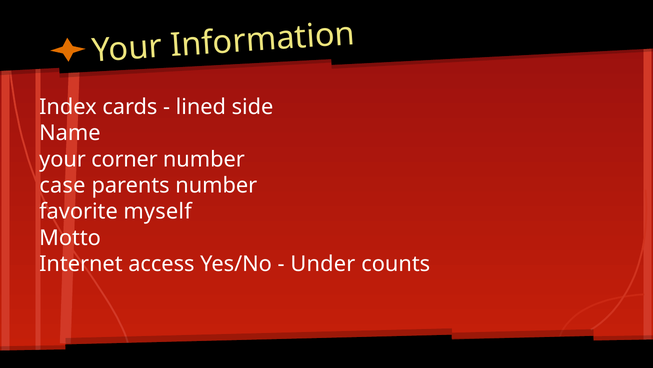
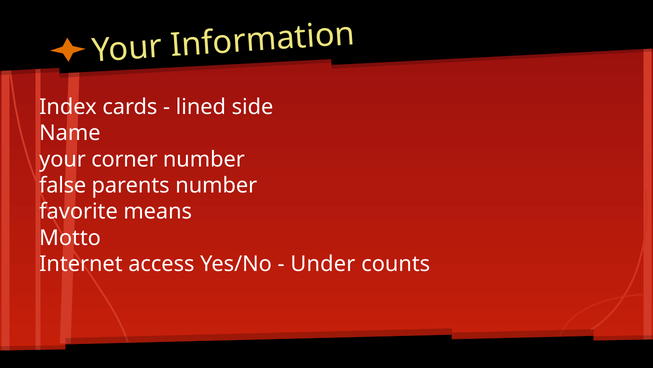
case: case -> false (63, 185)
myself: myself -> means (158, 211)
